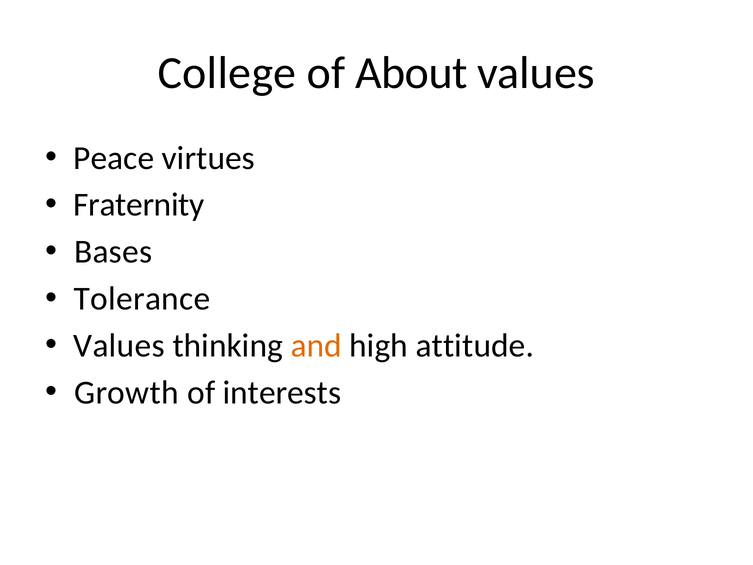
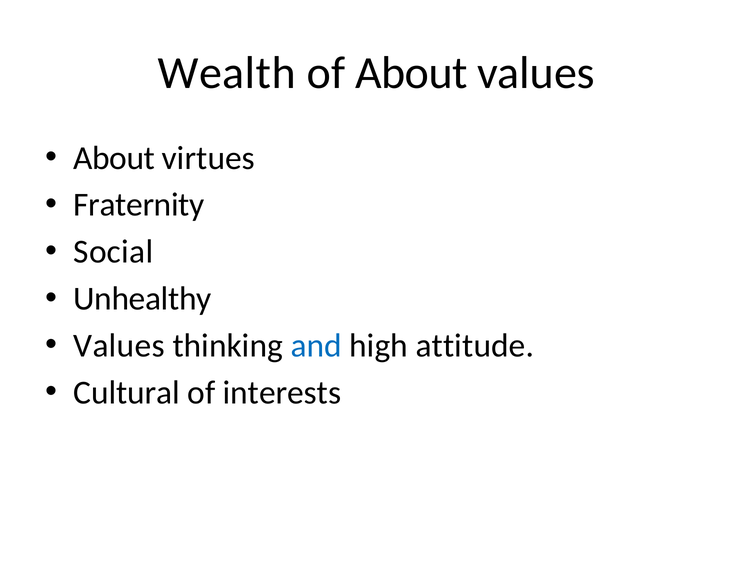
College: College -> Wealth (227, 73)
Peace: Peace -> About (114, 158)
Bases: Bases -> Social (113, 252)
Tolerance: Tolerance -> Unhealthy (142, 299)
and colour: orange -> blue (316, 345)
Growth: Growth -> Cultural (127, 392)
